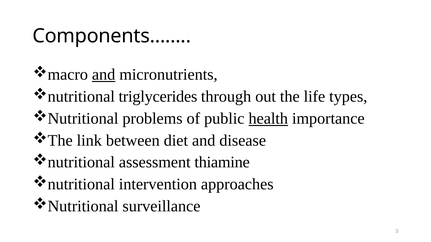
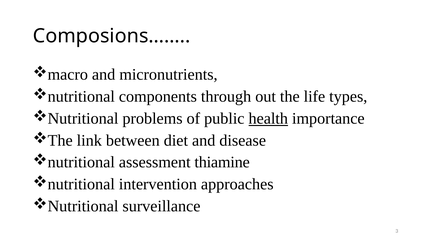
Components……: Components…… -> Composions…… (112, 36)
and underline: present -> none (104, 75)
triglycerides: triglycerides -> components (158, 97)
